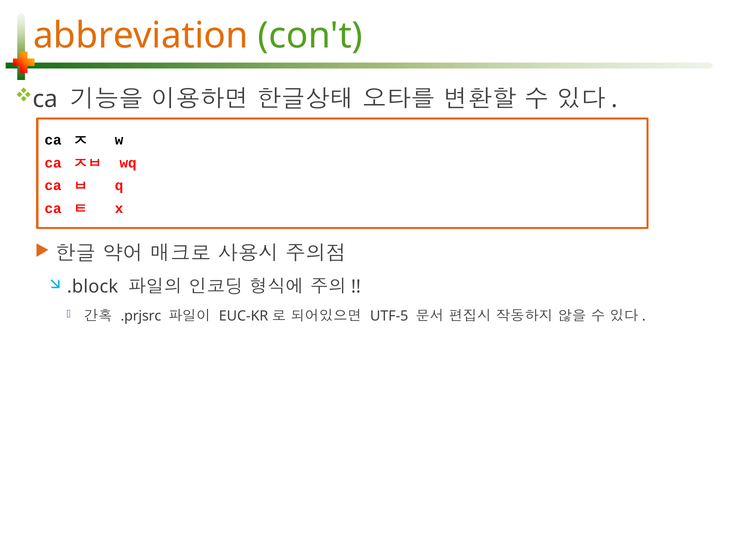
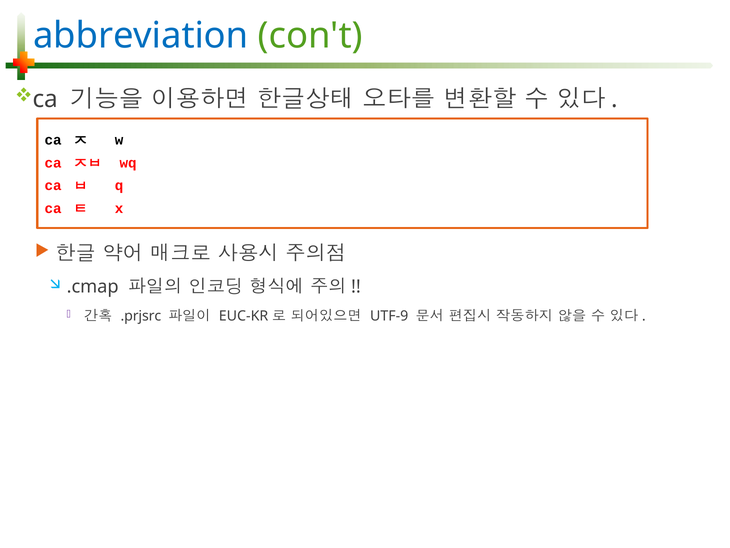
abbreviation colour: orange -> blue (141, 35)
.block: .block -> .cmap (93, 287)
UTF-5: UTF-5 -> UTF-9 (389, 316)
